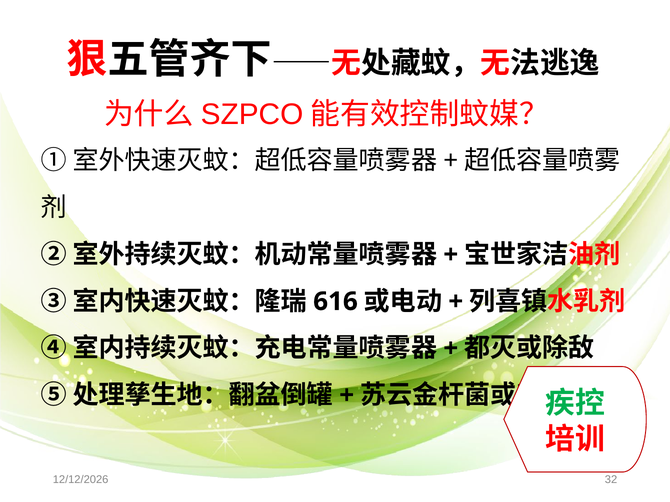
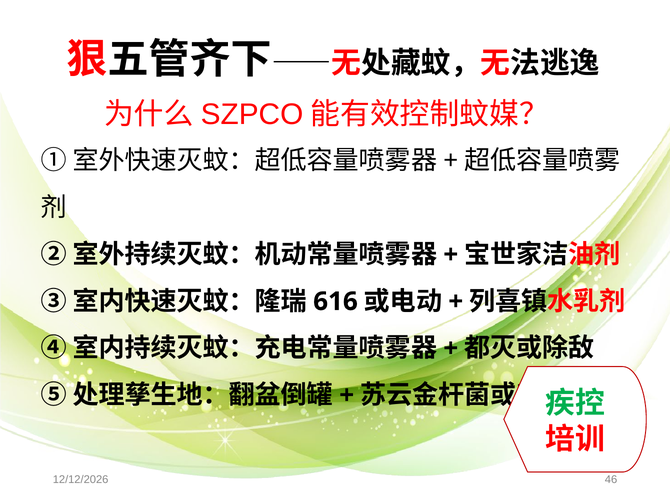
32: 32 -> 46 (611, 480)
